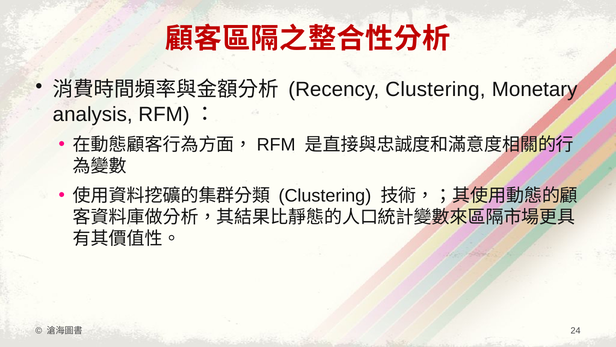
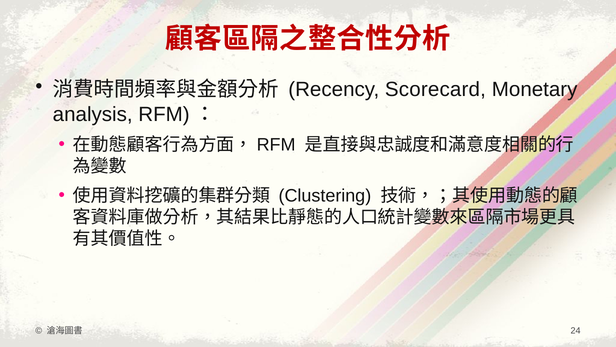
Recency Clustering: Clustering -> Scorecard (435, 89)
